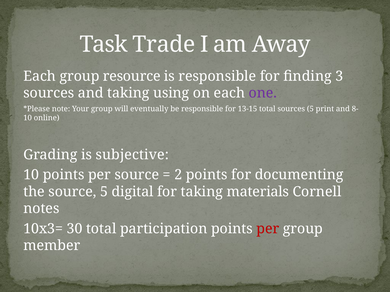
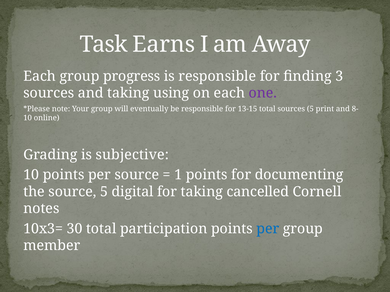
Trade: Trade -> Earns (164, 45)
resource: resource -> progress (132, 76)
2: 2 -> 1 (178, 175)
materials: materials -> cancelled (258, 192)
per colour: red -> blue (268, 229)
